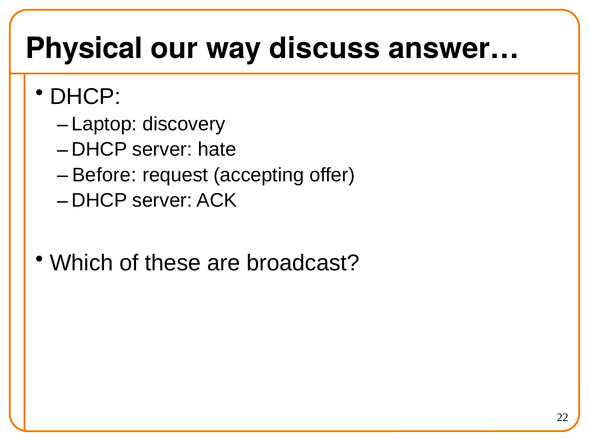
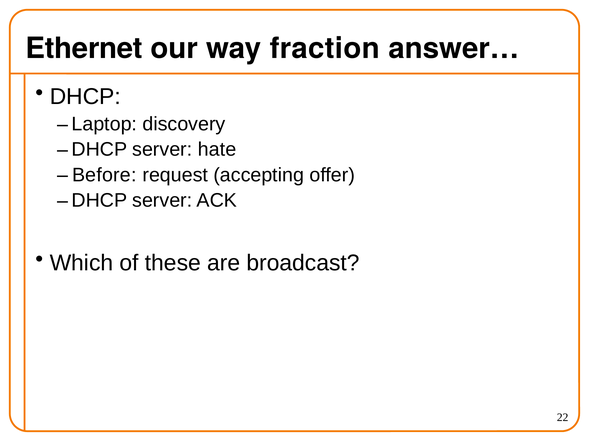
Physical: Physical -> Ethernet (84, 49)
discuss: discuss -> fraction (325, 49)
